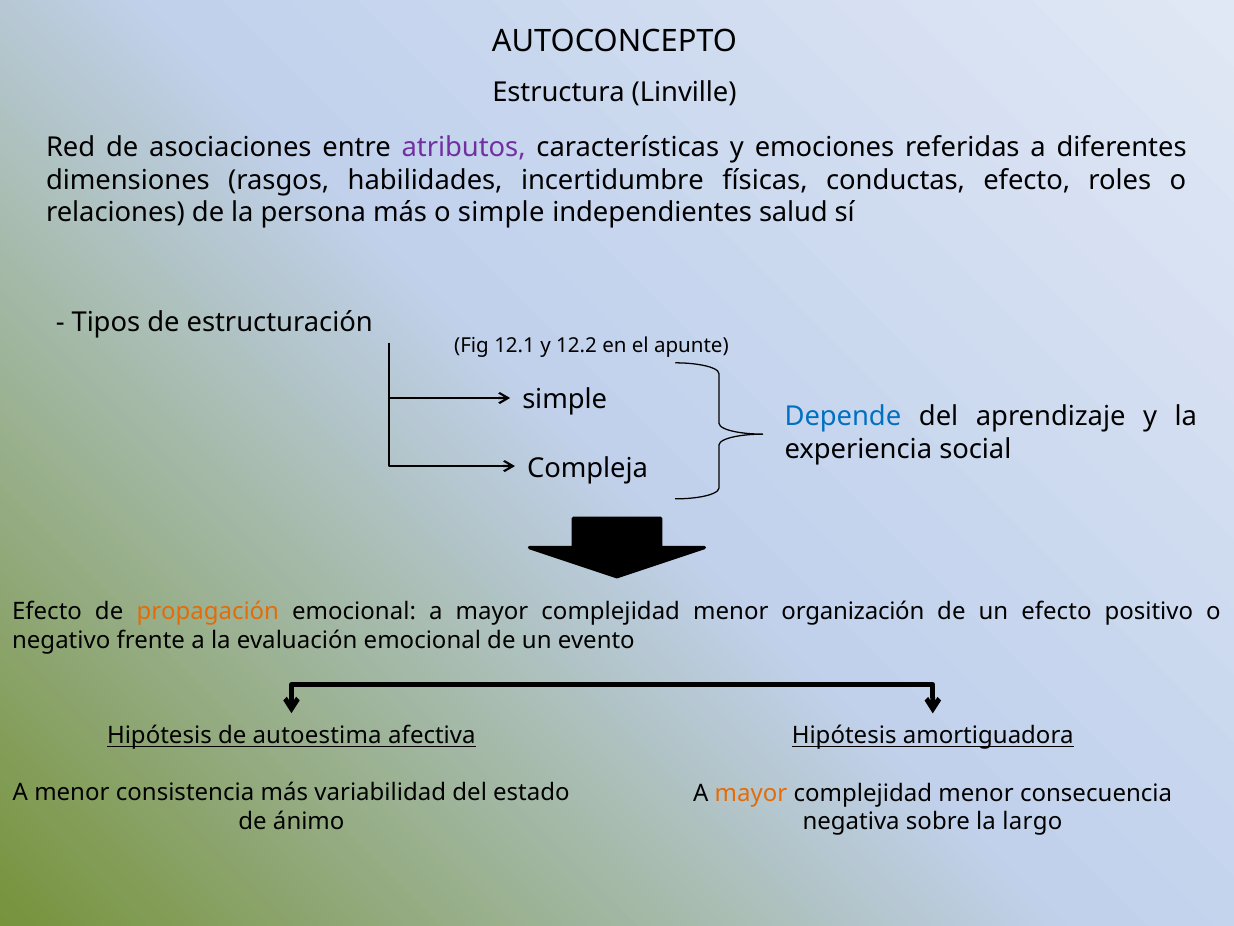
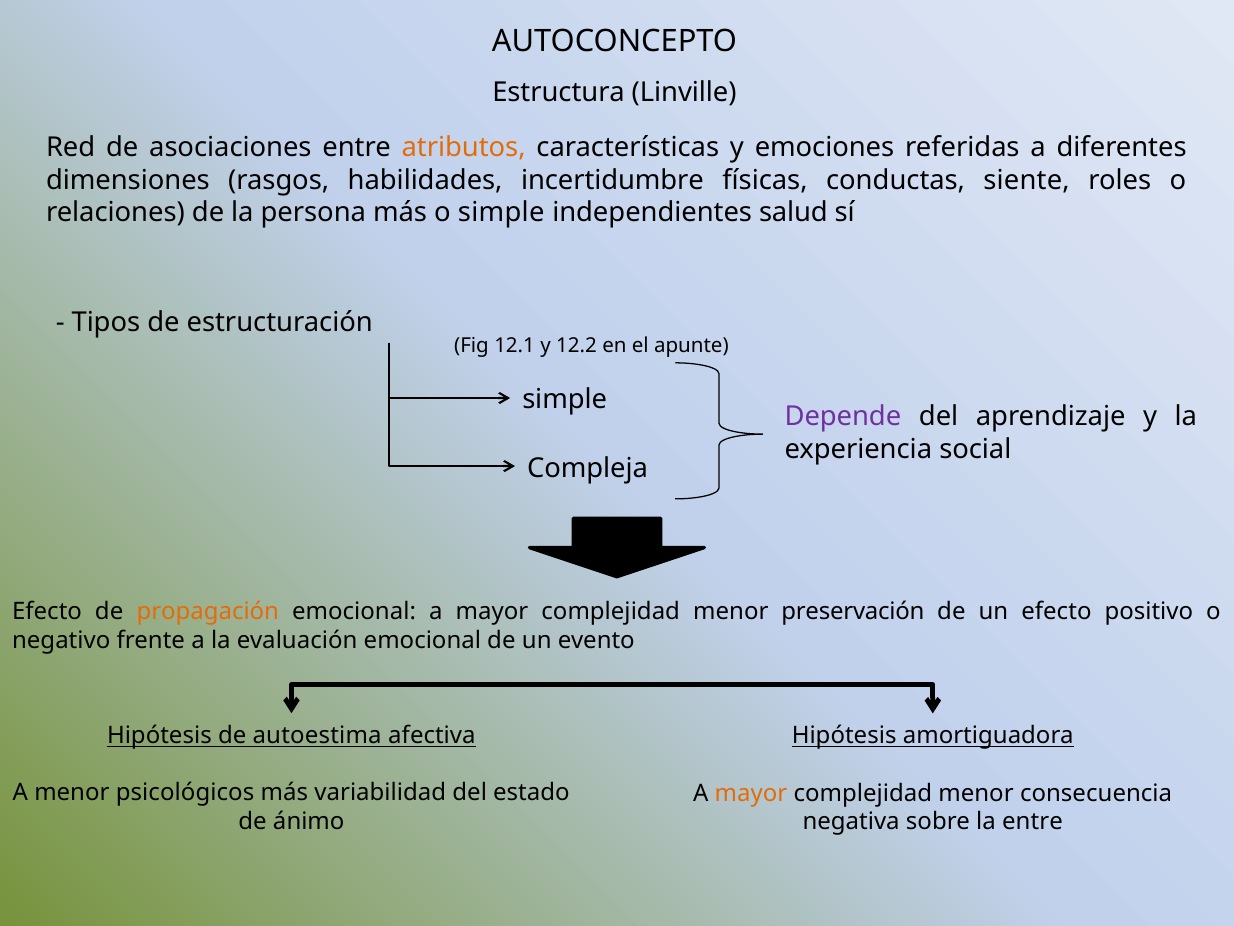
atributos colour: purple -> orange (464, 147)
conductas efecto: efecto -> siente (1027, 180)
Depende colour: blue -> purple (843, 416)
organización: organización -> preservación (853, 611)
consistencia: consistencia -> psicológicos (185, 793)
la largo: largo -> entre (1032, 822)
